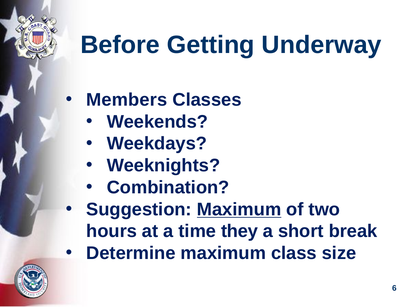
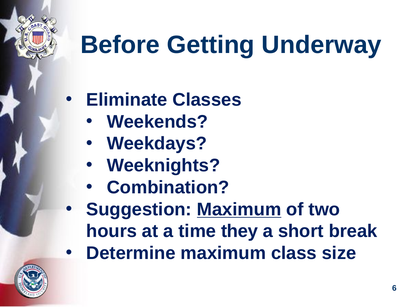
Members: Members -> Eliminate (127, 100)
